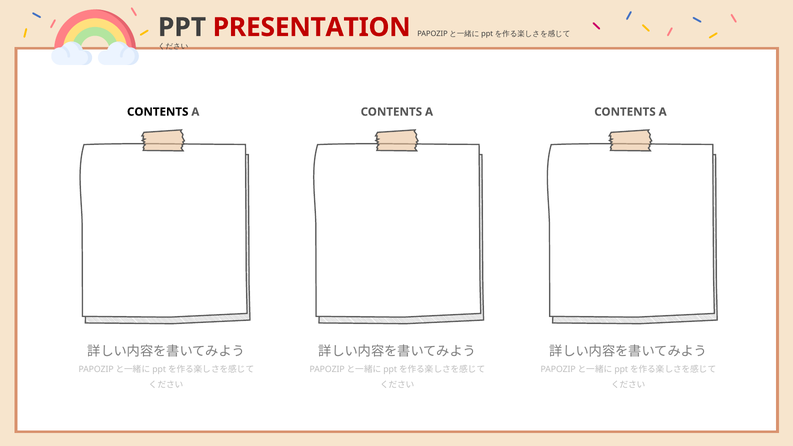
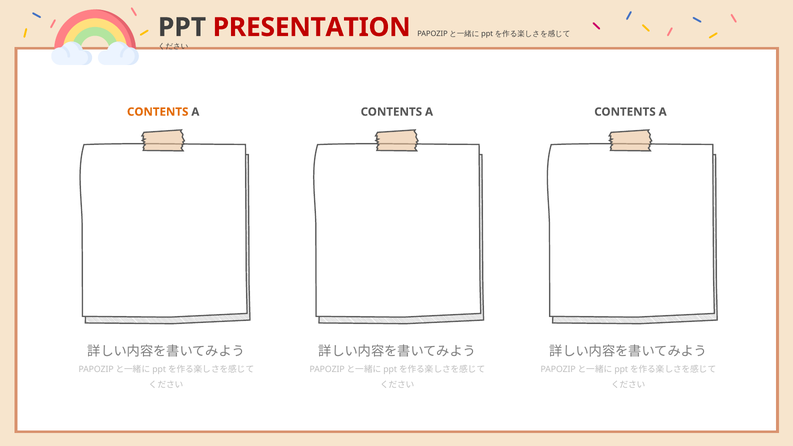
CONTENTS colour: black -> orange (158, 112)
